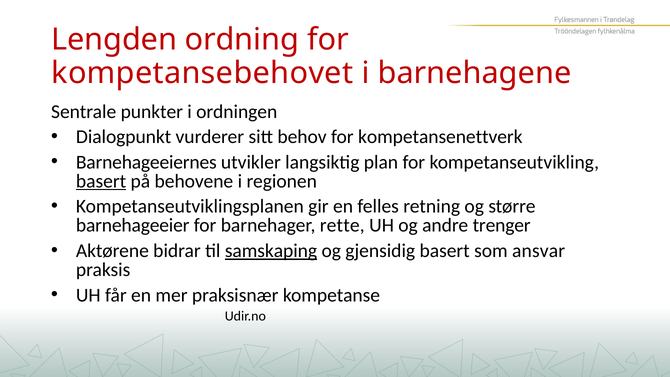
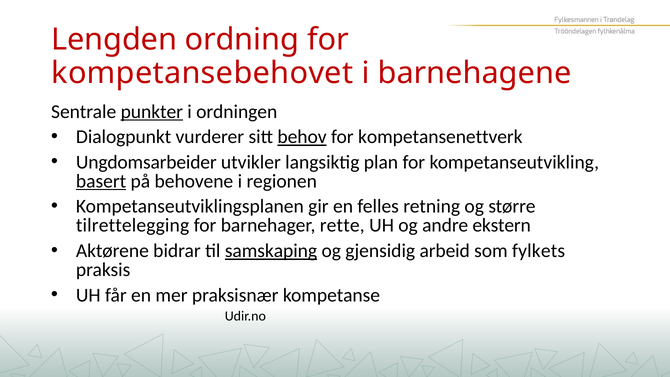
punkter underline: none -> present (152, 112)
behov underline: none -> present (302, 137)
Barnehageeiernes: Barnehageeiernes -> Ungdomsarbeider (146, 162)
barnehageeier: barnehageeier -> tilrettelegging (133, 225)
trenger: trenger -> ekstern (502, 225)
gjensidig basert: basert -> arbeid (445, 251)
ansvar: ansvar -> fylkets (539, 251)
